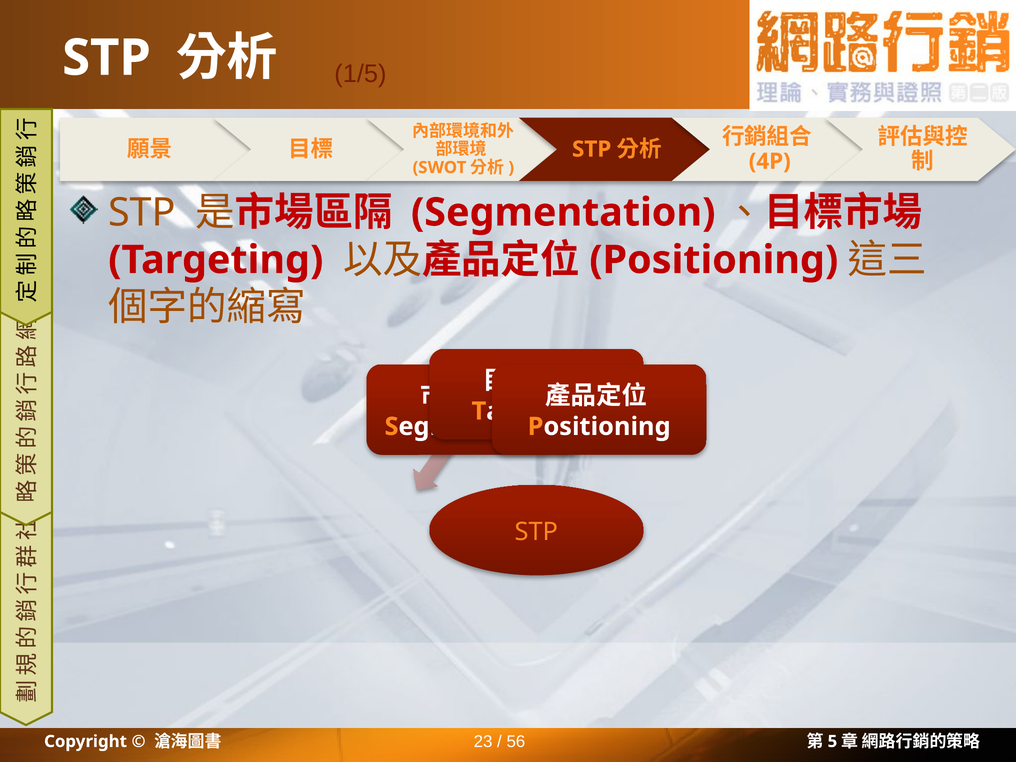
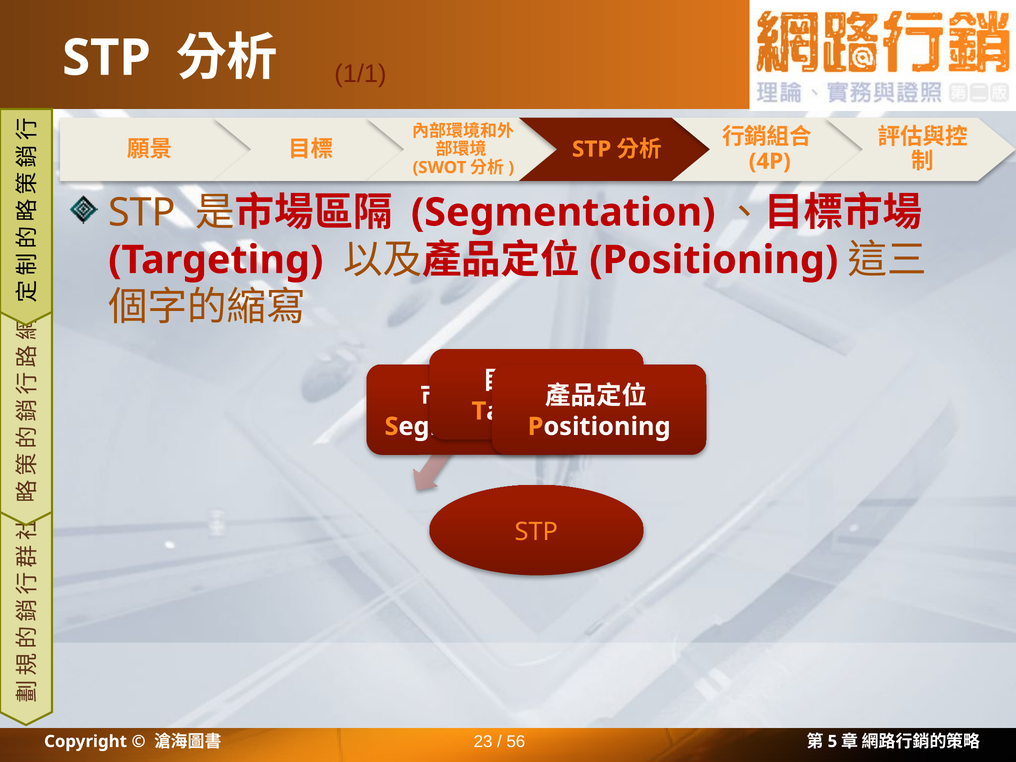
1/5: 1/5 -> 1/1 (360, 74)
